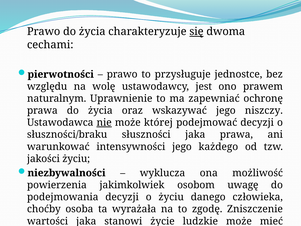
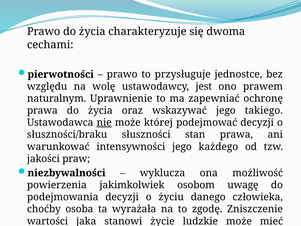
się underline: present -> none (196, 32)
niszczy: niszczy -> takiego (264, 110)
słuszności jaka: jaka -> stan (195, 135)
jakości życiu: życiu -> praw (76, 159)
